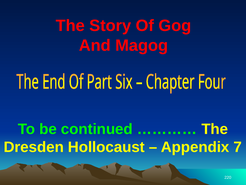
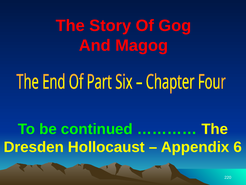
7: 7 -> 6 (238, 147)
